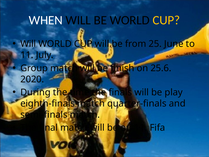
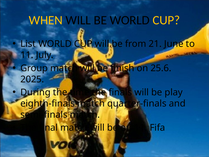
WHEN colour: white -> yellow (46, 20)
Will: Will -> List (28, 44)
25: 25 -> 21 (155, 44)
2020: 2020 -> 2025 (32, 79)
